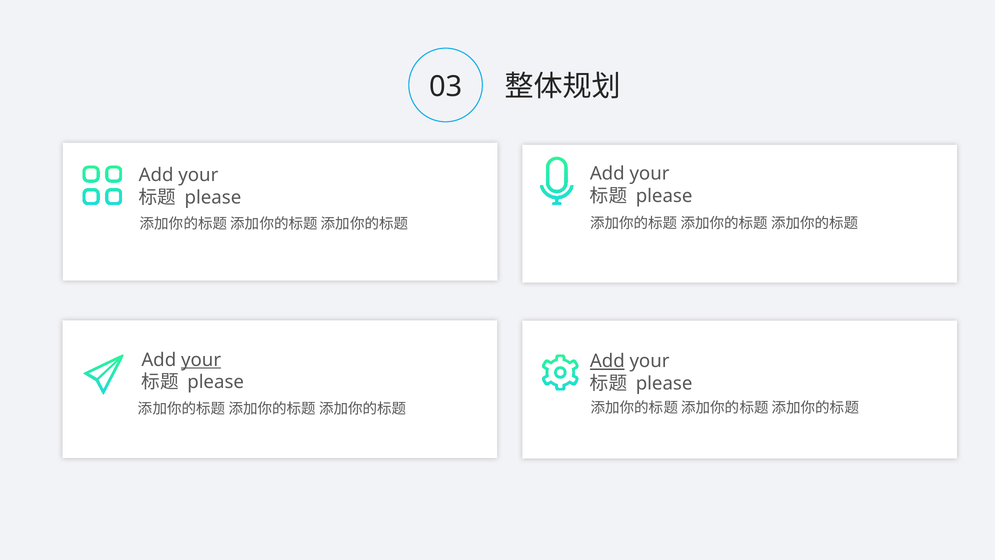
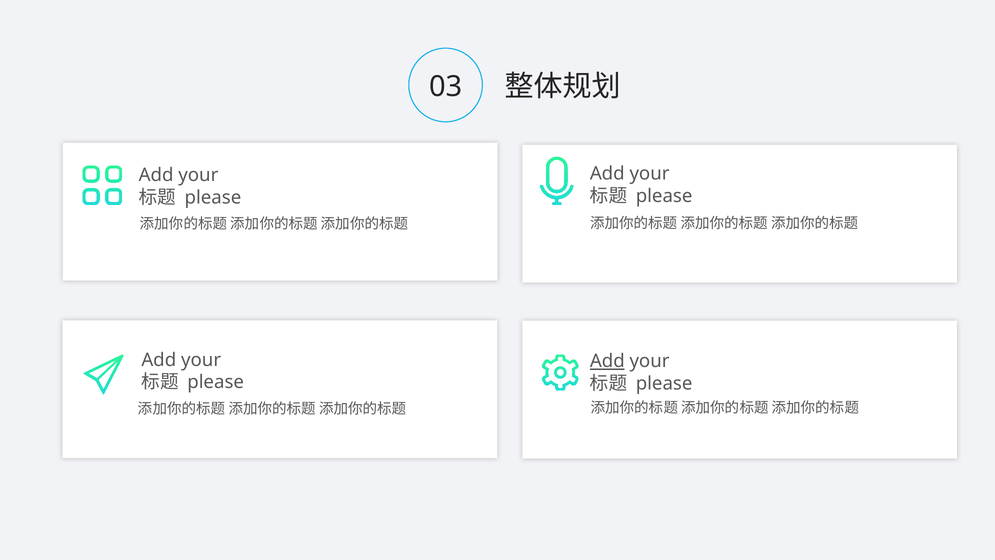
your underline: present -> none (201, 360)
